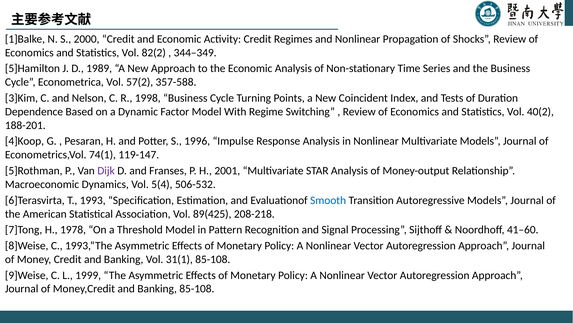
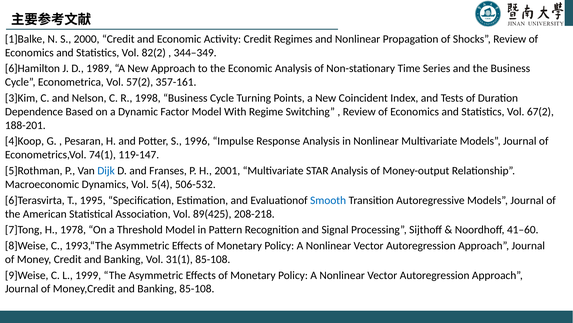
5]Hamilton: 5]Hamilton -> 6]Hamilton (32, 68)
357-588: 357-588 -> 357-161 (176, 82)
40(2: 40(2 -> 67(2 (540, 111)
Dijk colour: purple -> blue (106, 170)
1993: 1993 -> 1995 (93, 200)
